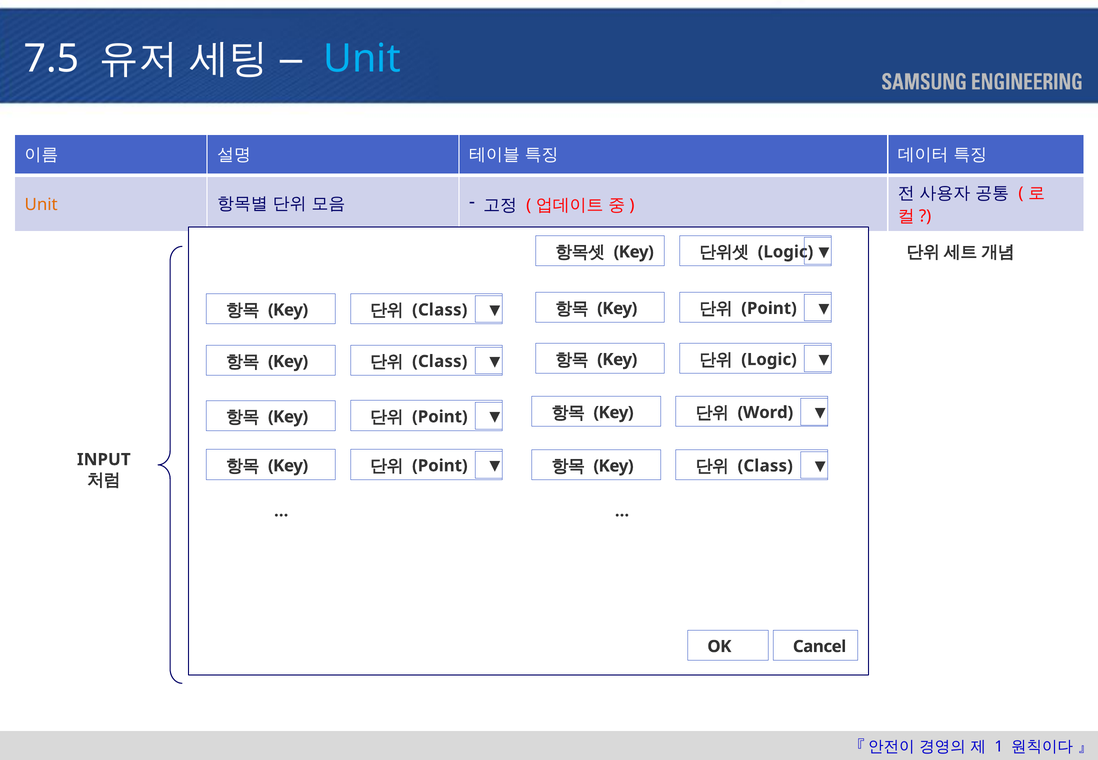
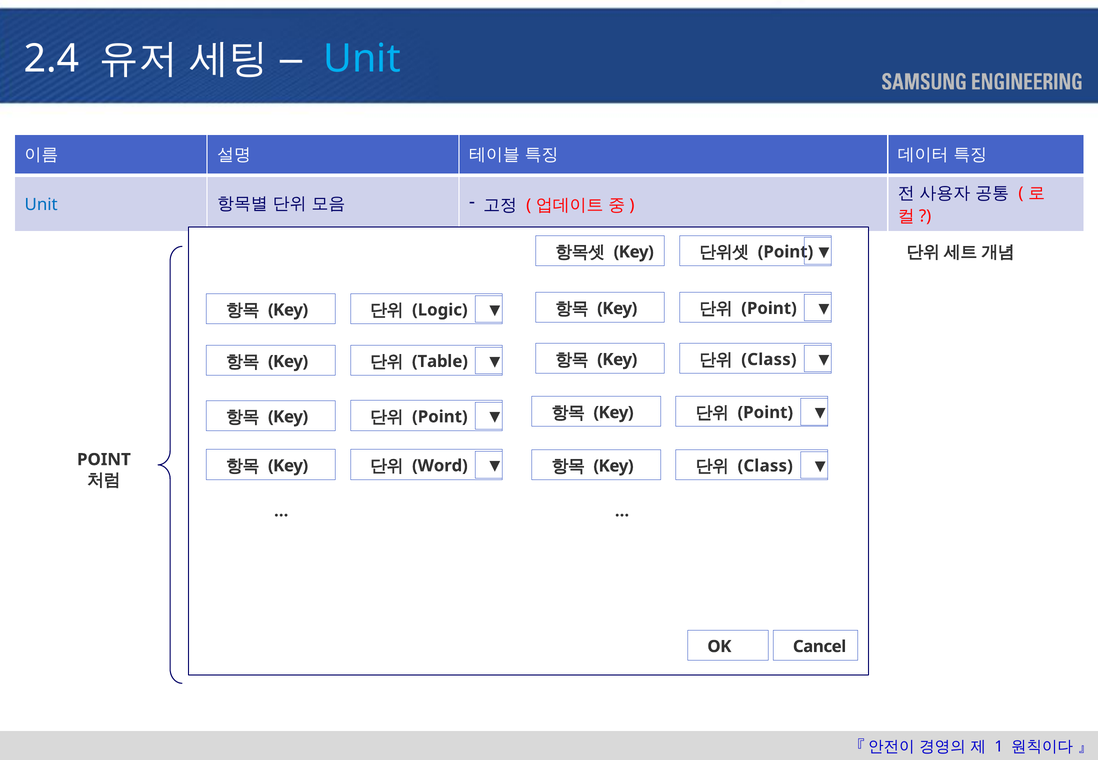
7.5: 7.5 -> 2.4 (52, 59)
Unit colour: orange -> blue (41, 205)
Logic: Logic -> Point (785, 252)
Class: Class -> Logic (440, 310)
Logic: Logic -> Class (769, 360)
Class: Class -> Table (440, 361)
Word: Word -> Point (765, 413)
INPUT: INPUT -> POINT (104, 460)
Point: Point -> Word (440, 466)
